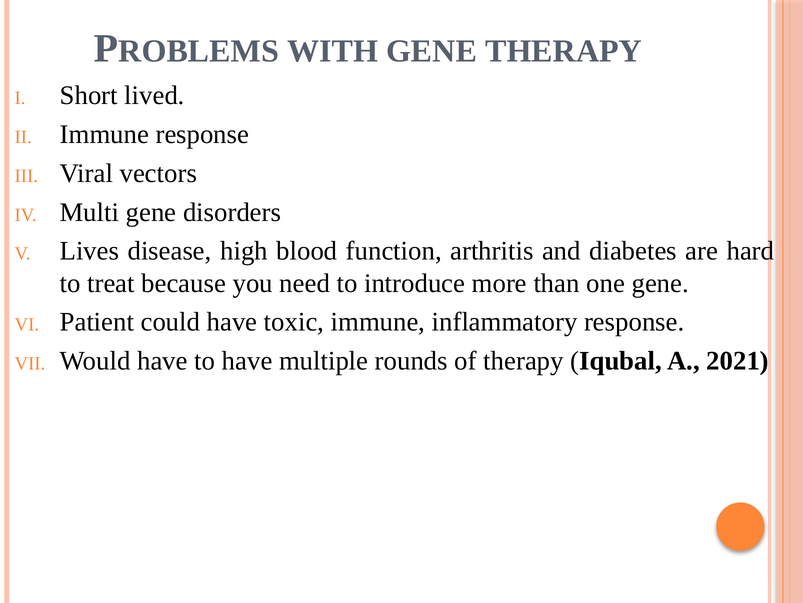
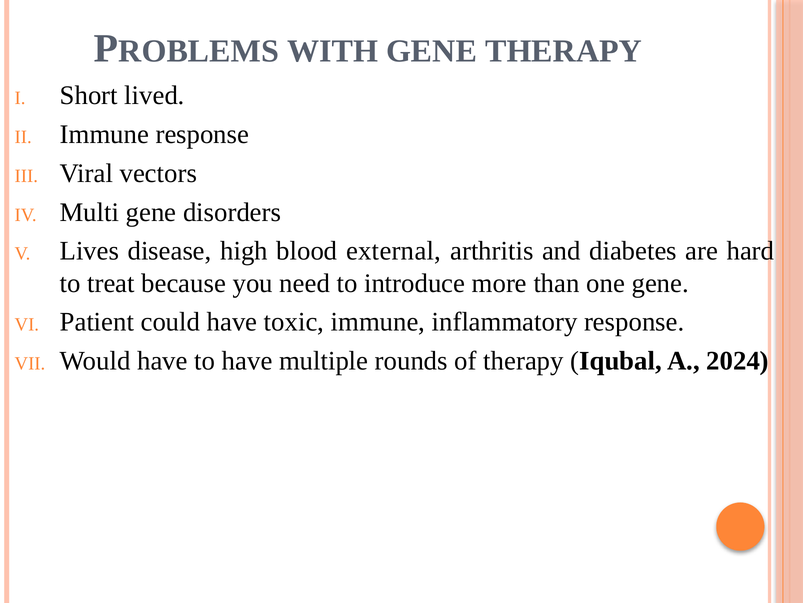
function: function -> external (394, 251)
2021: 2021 -> 2024 (738, 361)
